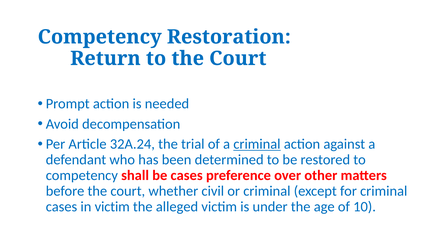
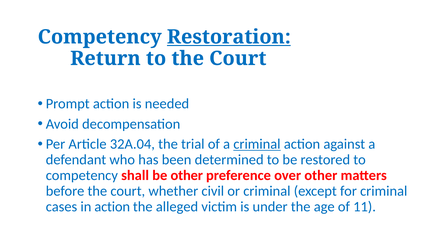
Restoration underline: none -> present (229, 37)
32A.24: 32A.24 -> 32A.04 (132, 144)
be cases: cases -> other (187, 175)
in victim: victim -> action (112, 207)
10: 10 -> 11 (365, 207)
